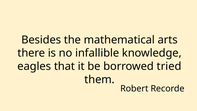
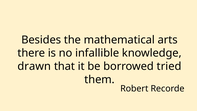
eagles: eagles -> drawn (34, 66)
